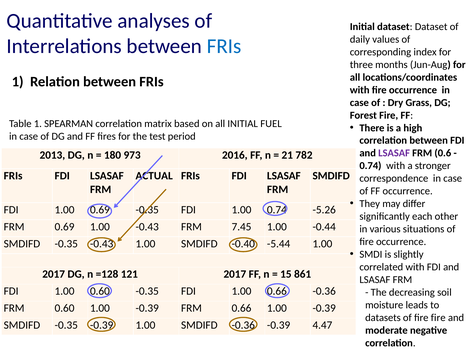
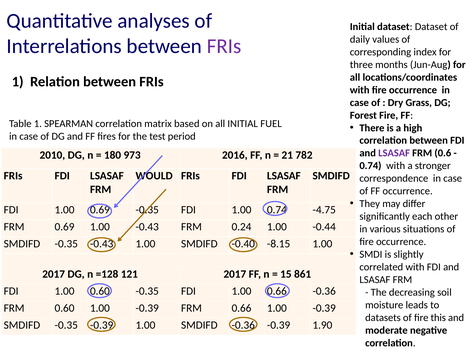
FRIs colour: blue -> purple (224, 46)
2013: 2013 -> 2010 (52, 155)
ACTUAL: ACTUAL -> WOULD (154, 175)
-5.26: -5.26 -> -4.75 (324, 209)
7.45: 7.45 -> 0.24 (242, 226)
-5.44: -5.44 -> -8.15 (279, 243)
fire fire: fire -> this (438, 317)
4.47: 4.47 -> 1.90 (322, 325)
